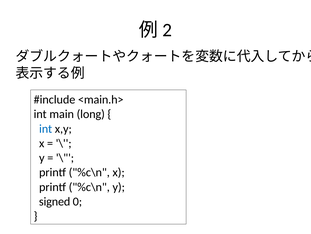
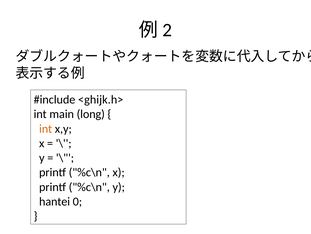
<main.h>: <main.h> -> <ghijk.h> (101, 99)
int colour: blue -> orange (46, 128)
signed: signed -> hantei (55, 201)
